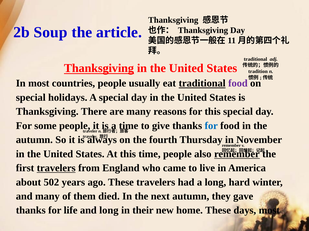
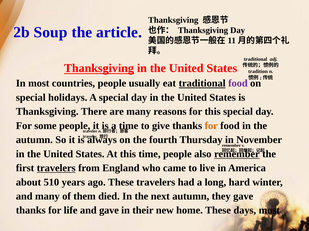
for colour: blue -> orange (211, 126)
502: 502 -> 510 (51, 183)
and long: long -> gave (109, 211)
